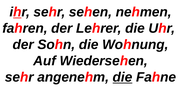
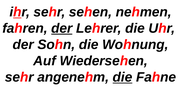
der underline: none -> present (62, 28)
